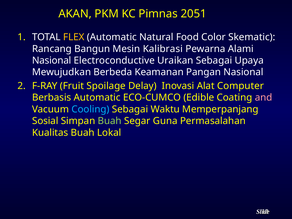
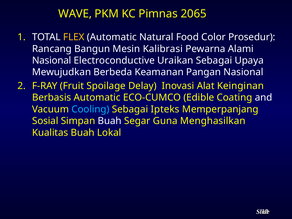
AKAN: AKAN -> WAVE (75, 14)
2051: 2051 -> 2065 (194, 14)
Skematic: Skematic -> Prosedur (252, 37)
Computer: Computer -> Keinginan (240, 86)
and colour: pink -> white (264, 98)
Waktu: Waktu -> Ipteks (165, 109)
Buah colour: light green -> white (110, 121)
Permasalahan: Permasalahan -> Menghasilkan (213, 121)
